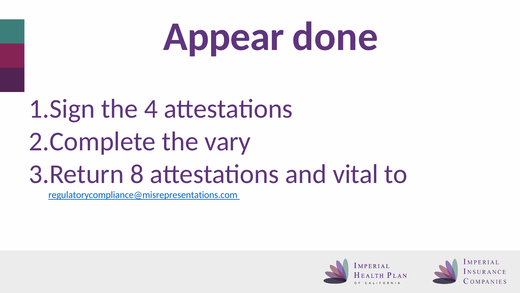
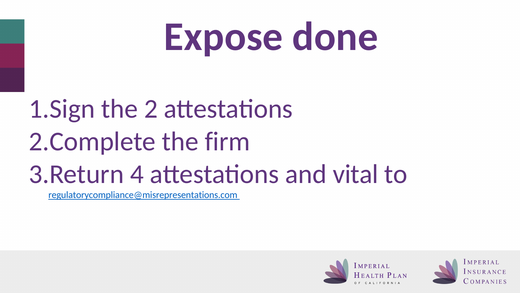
Appear: Appear -> Expose (224, 37)
4: 4 -> 2 (151, 109)
vary: vary -> firm (227, 141)
8: 8 -> 4 (137, 174)
